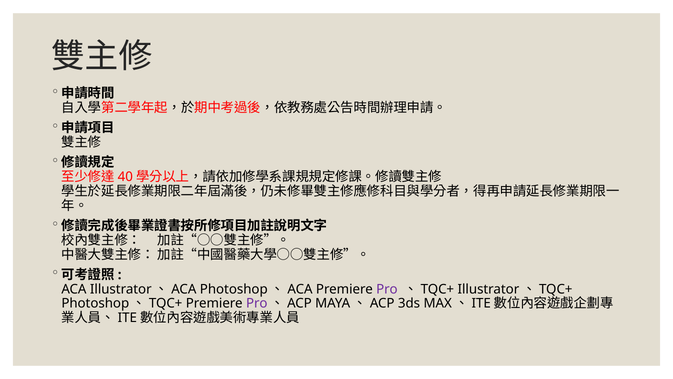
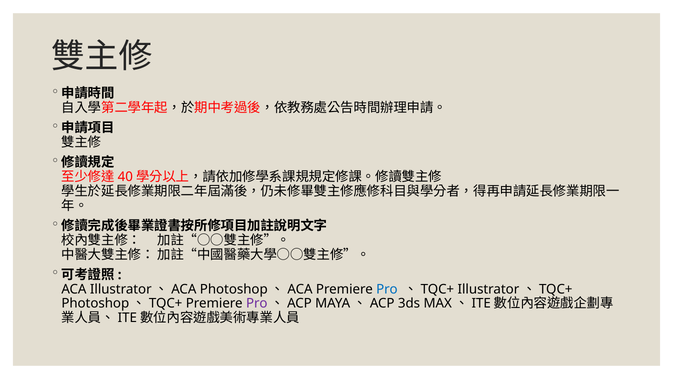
Pro colour: purple -> blue (387, 289)
